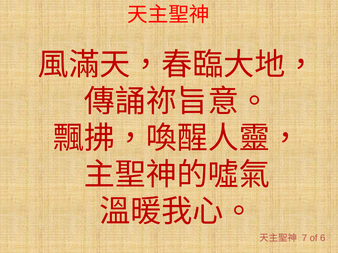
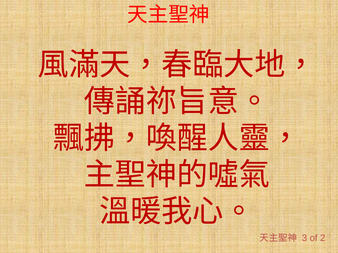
7: 7 -> 3 (304, 239)
6: 6 -> 2 (323, 239)
